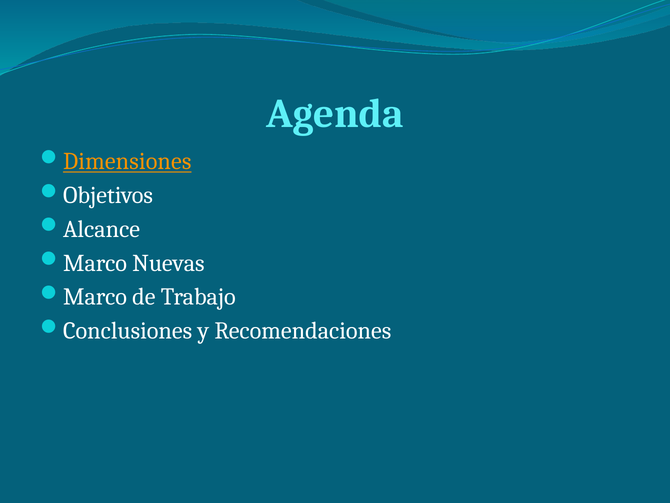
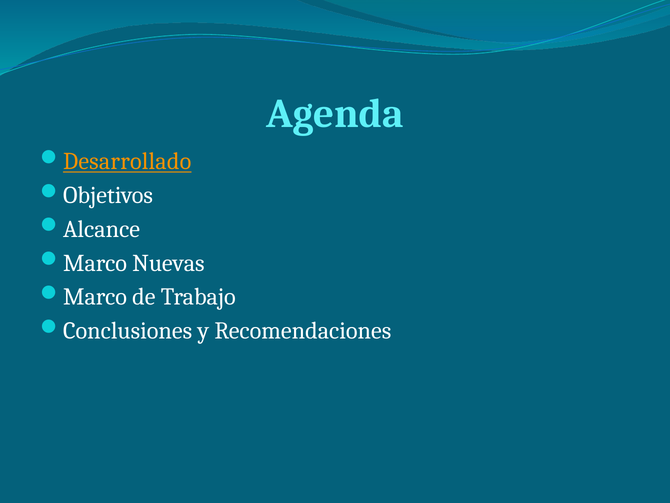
Dimensiones: Dimensiones -> Desarrollado (127, 161)
